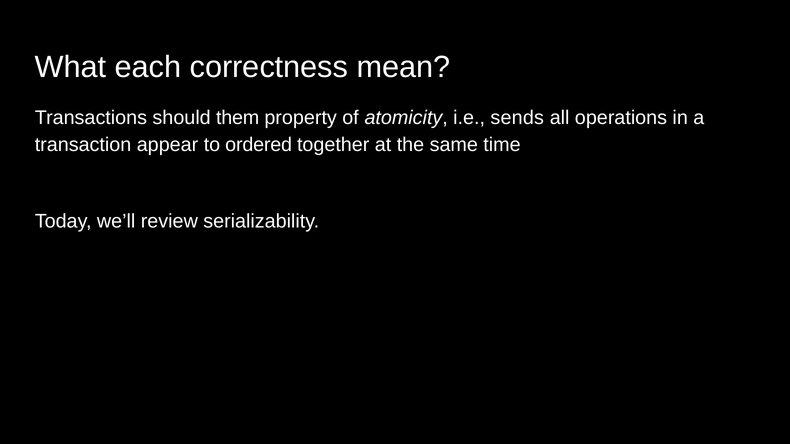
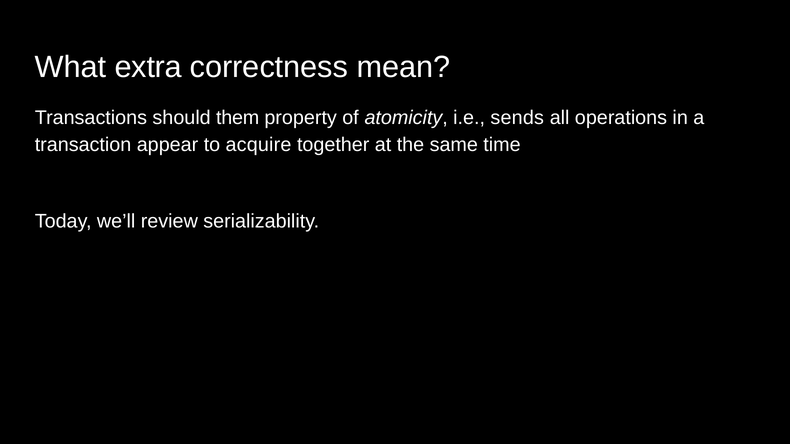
each: each -> extra (148, 67)
ordered: ordered -> acquire (258, 145)
